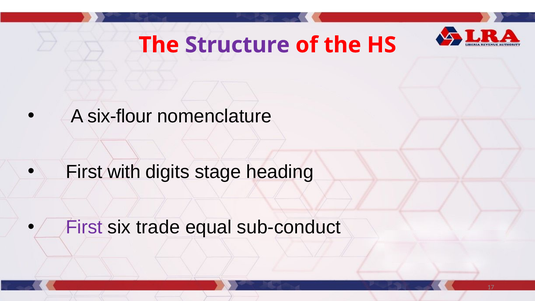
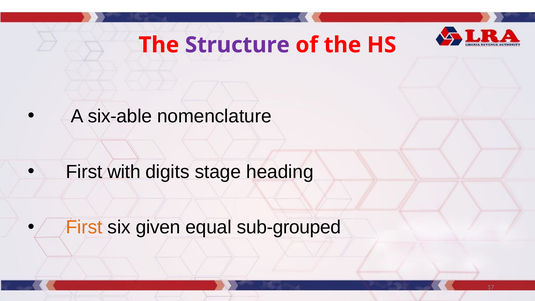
six-flour: six-flour -> six-able (120, 116)
First colour: purple -> orange (84, 227)
trade: trade -> given (158, 227)
sub-conduct: sub-conduct -> sub-grouped (289, 227)
